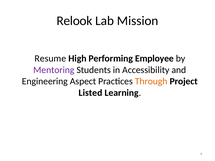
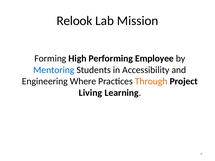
Resume: Resume -> Forming (50, 59)
Mentoring colour: purple -> blue (54, 70)
Aspect: Aspect -> Where (83, 81)
Listed: Listed -> Living (90, 93)
